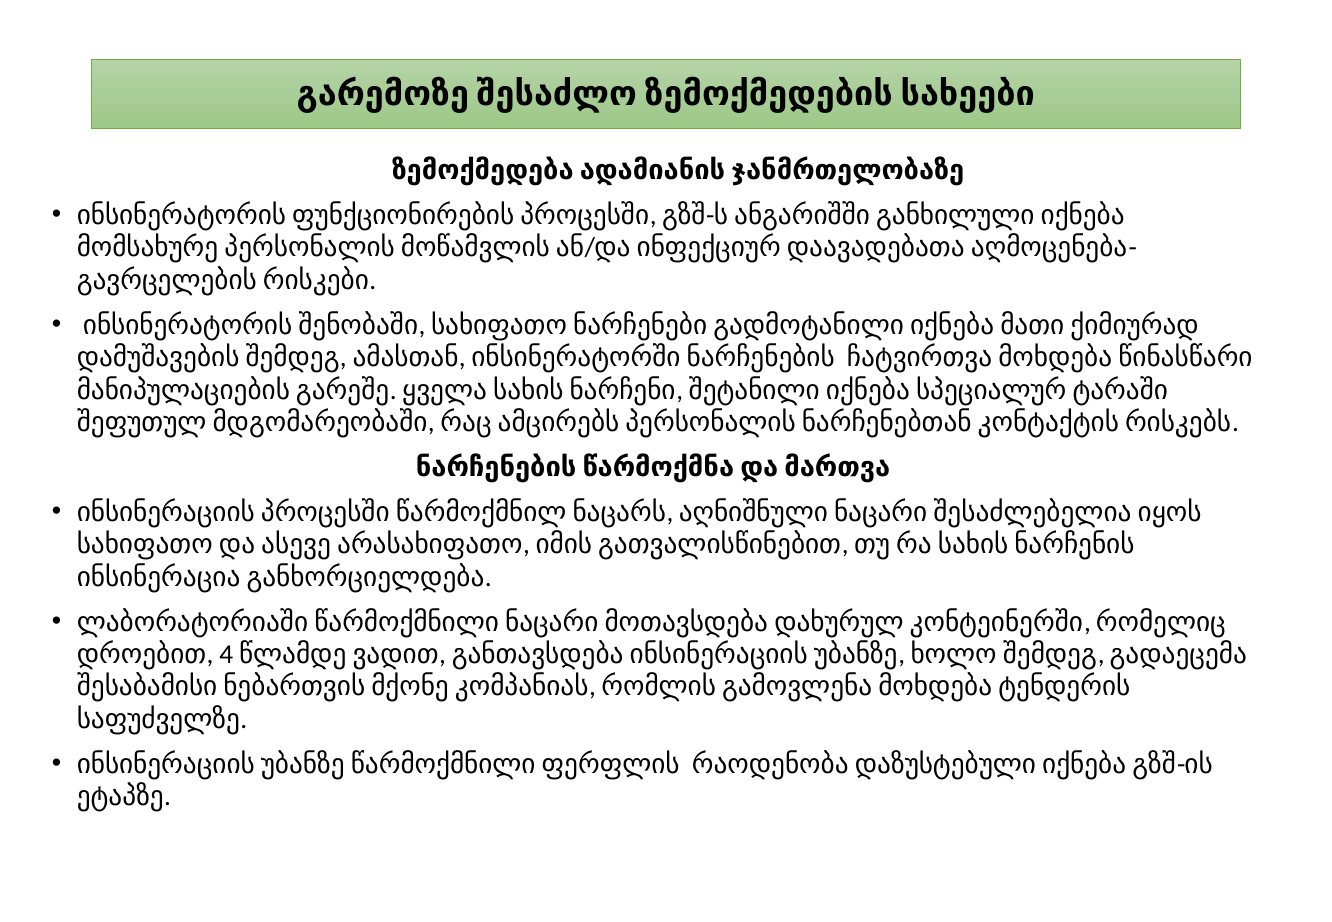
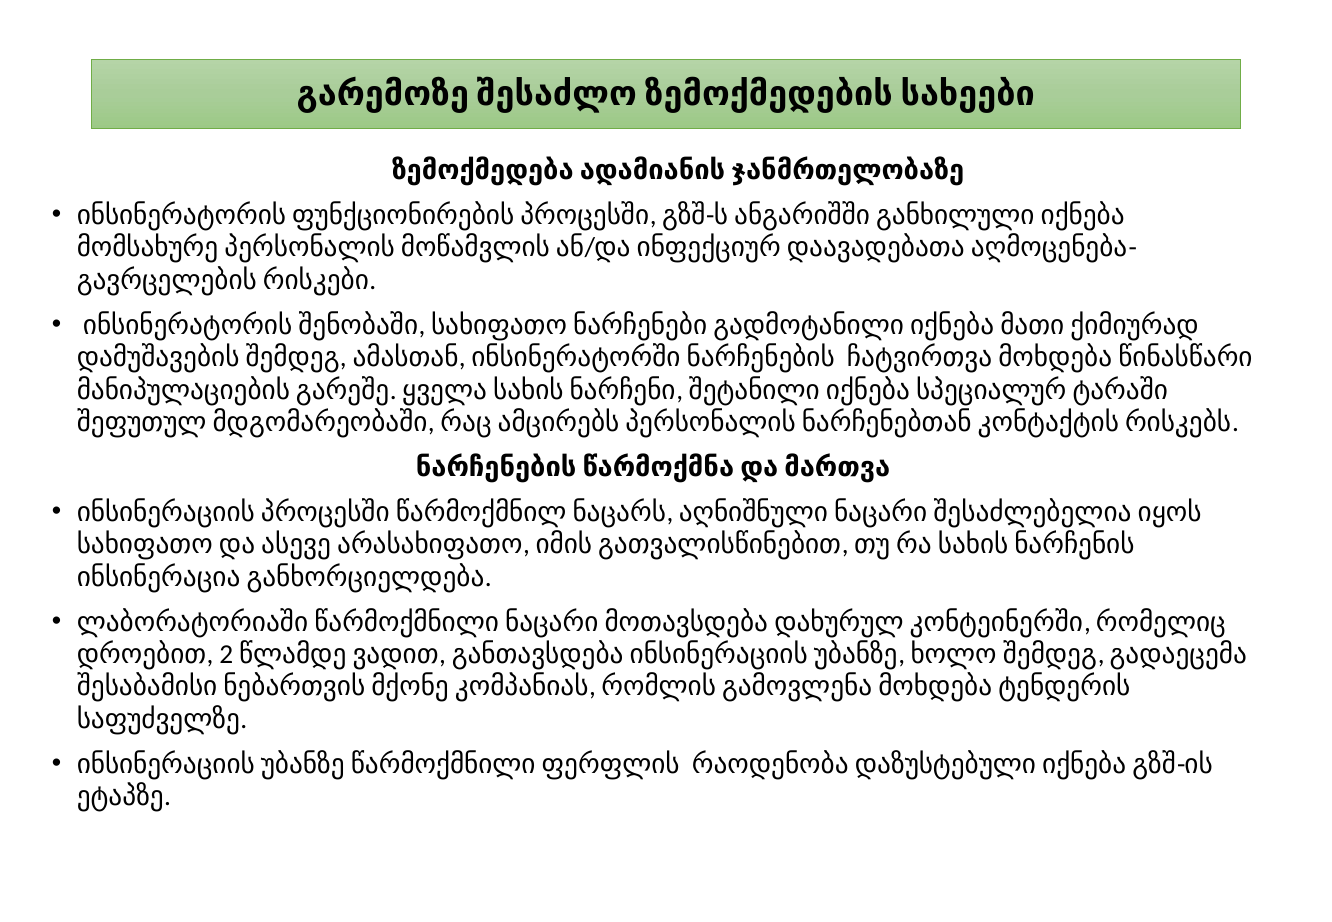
4: 4 -> 2 (226, 655)
